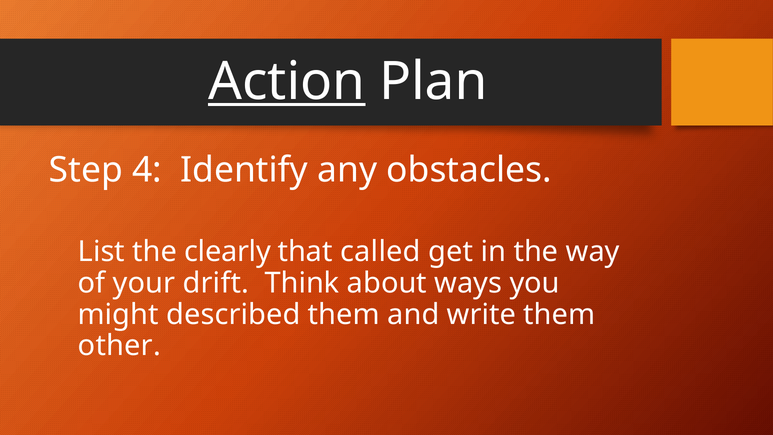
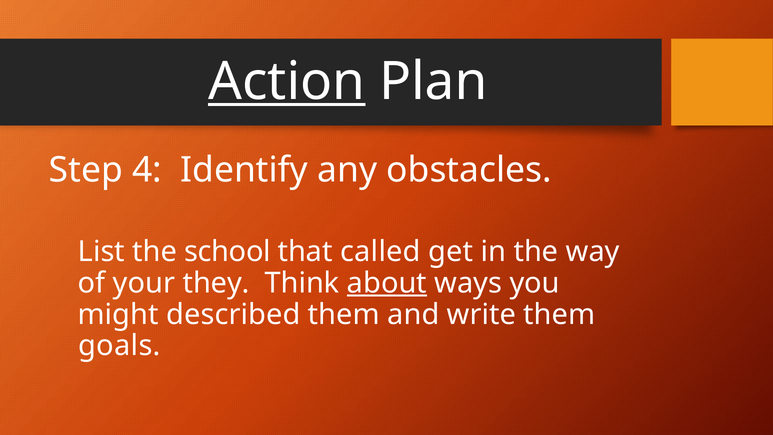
clearly: clearly -> school (228, 252)
drift: drift -> they (216, 283)
about underline: none -> present (387, 283)
other: other -> goals (119, 346)
